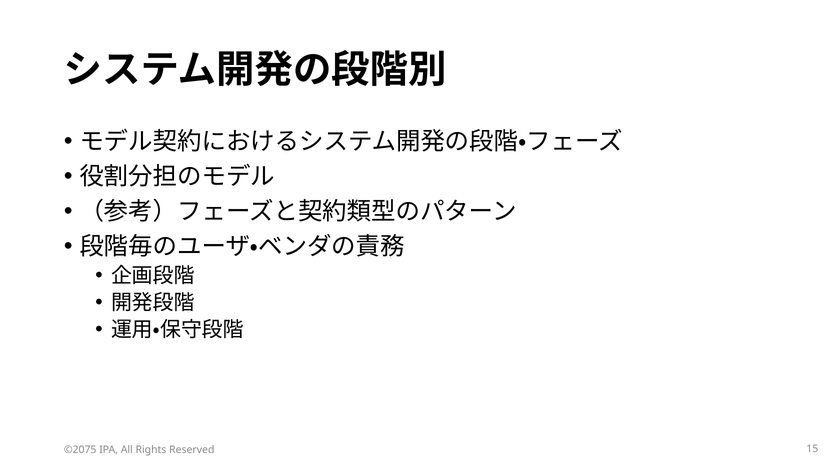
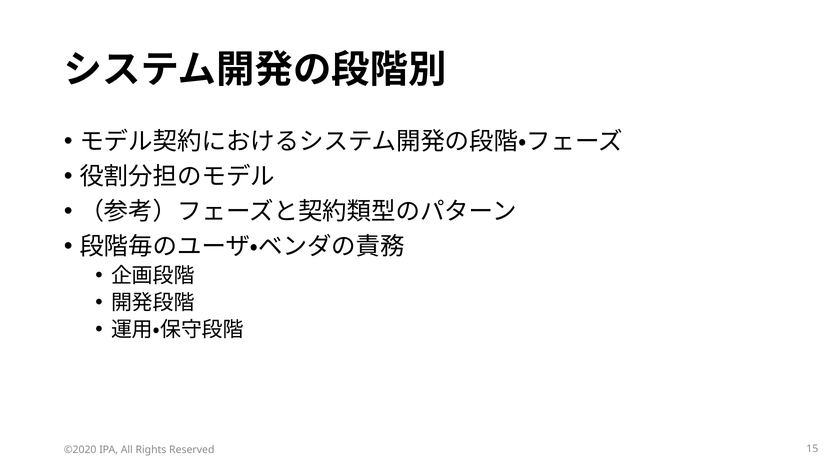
©2075: ©2075 -> ©2020 (80, 450)
